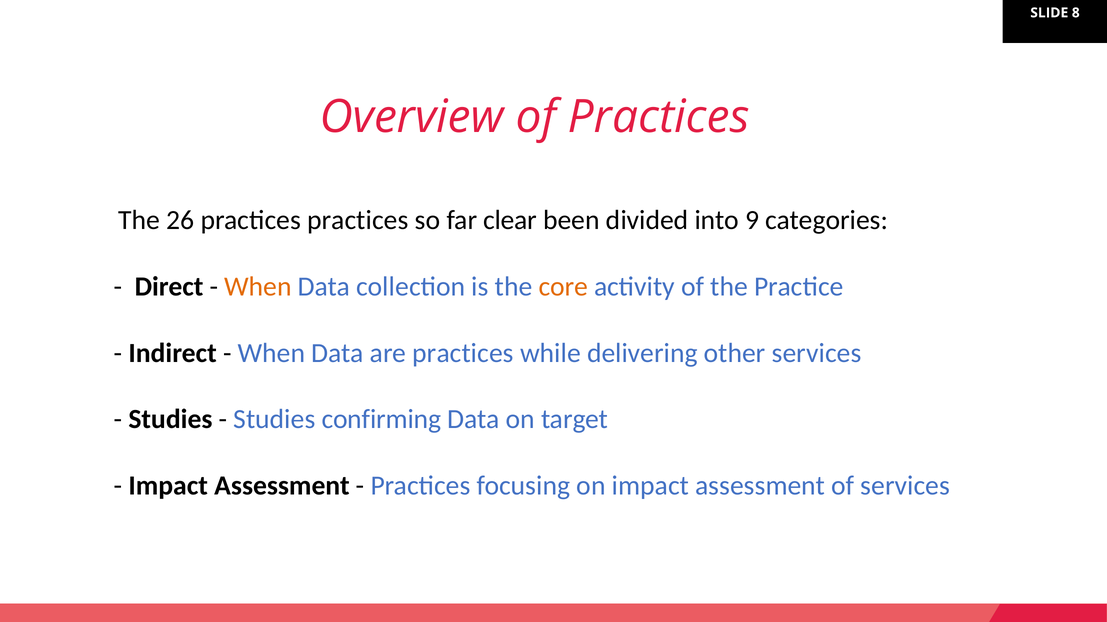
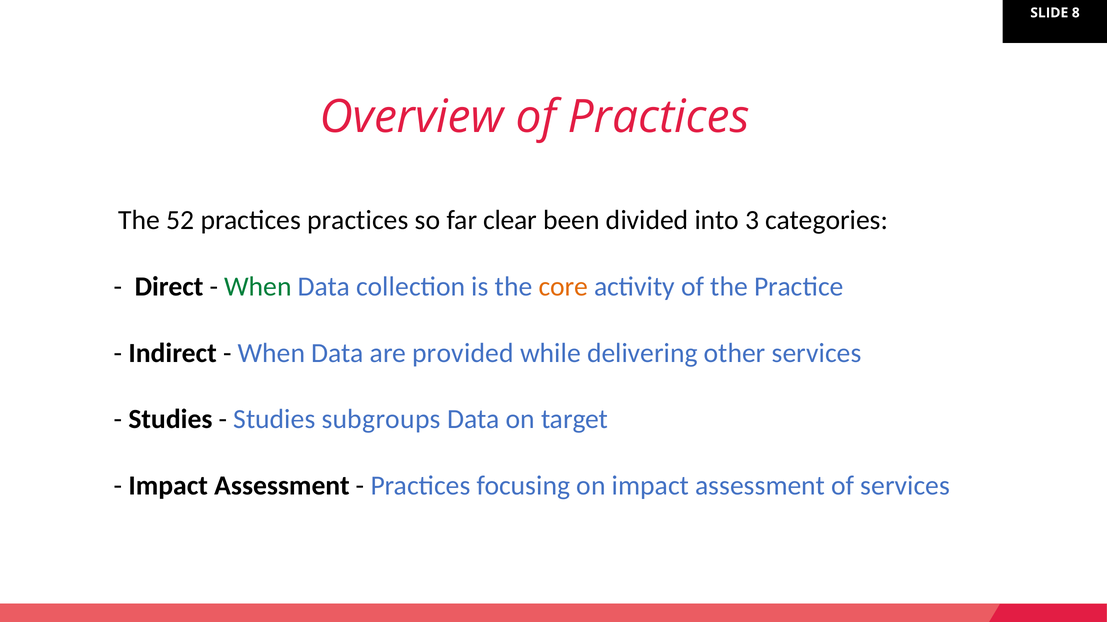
26: 26 -> 52 (180, 220)
9: 9 -> 3 (752, 220)
When colour: orange -> green (258, 287)
are practices: practices -> provided (463, 353)
confirming: confirming -> subgroups (381, 420)
